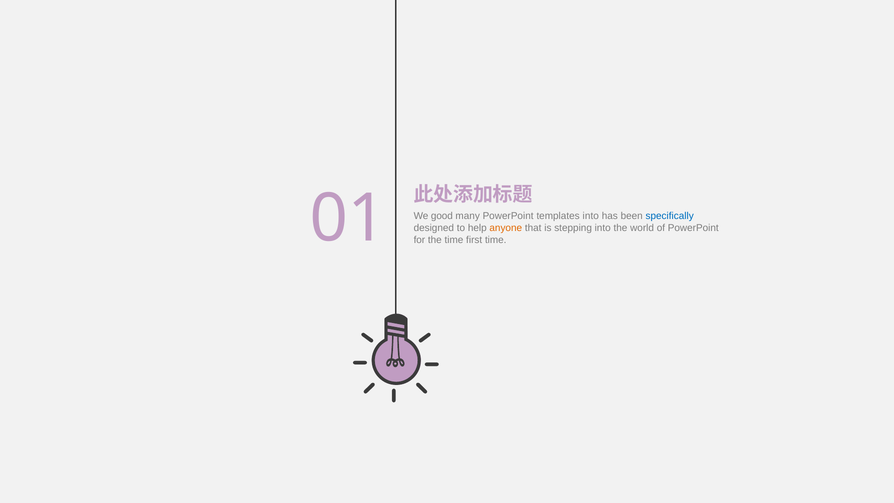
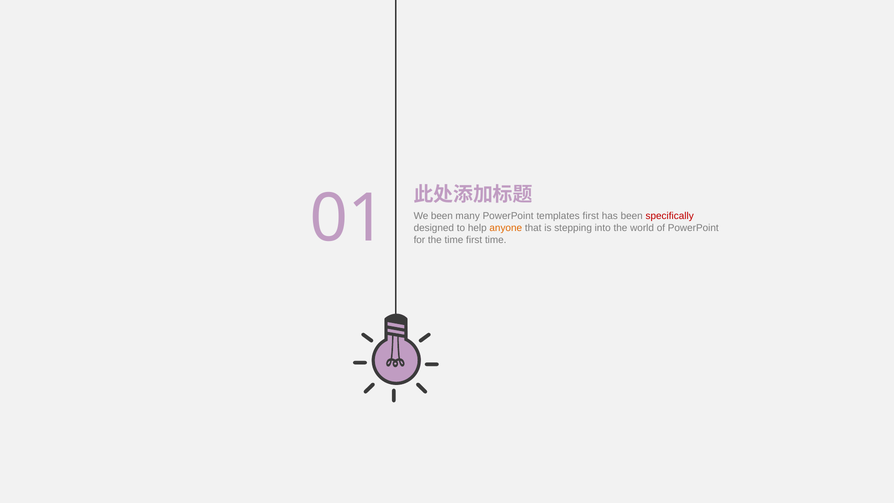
We good: good -> been (442, 216)
templates into: into -> first (591, 216)
specifically colour: blue -> red (670, 216)
